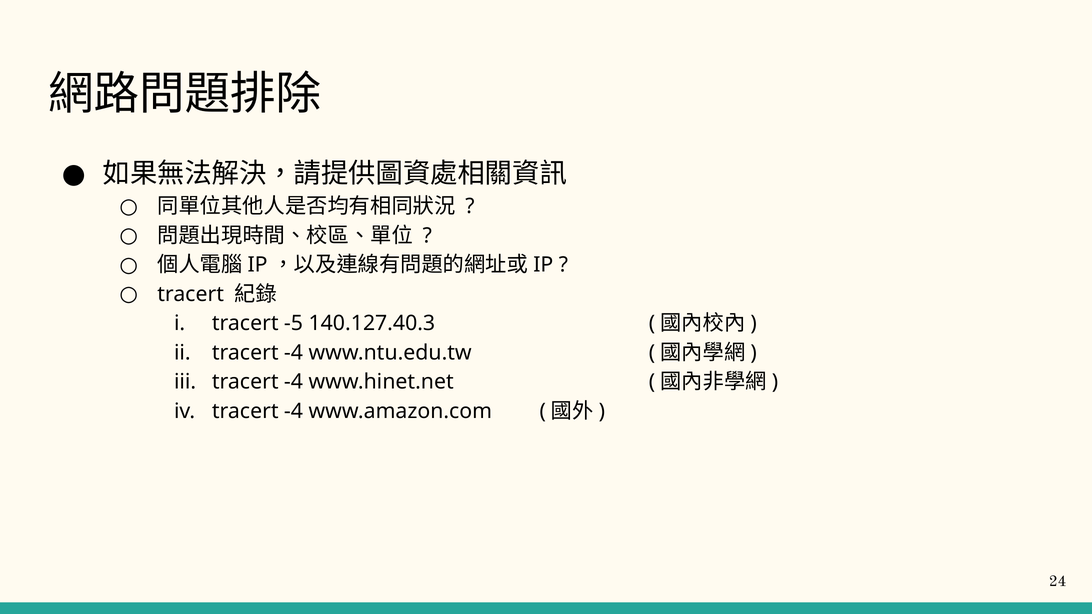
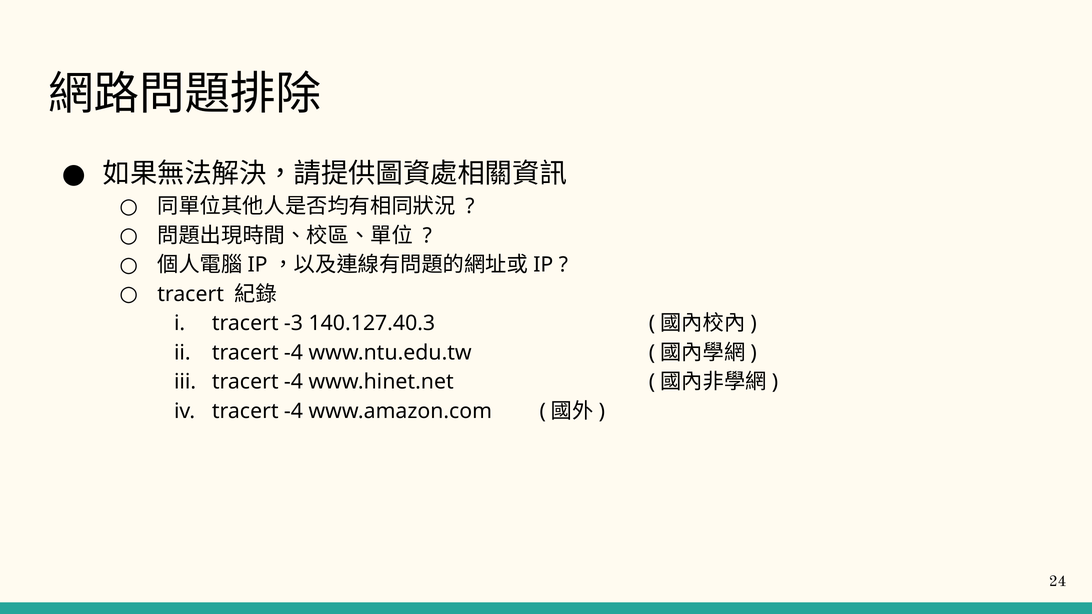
-5: -5 -> -3 (293, 324)
